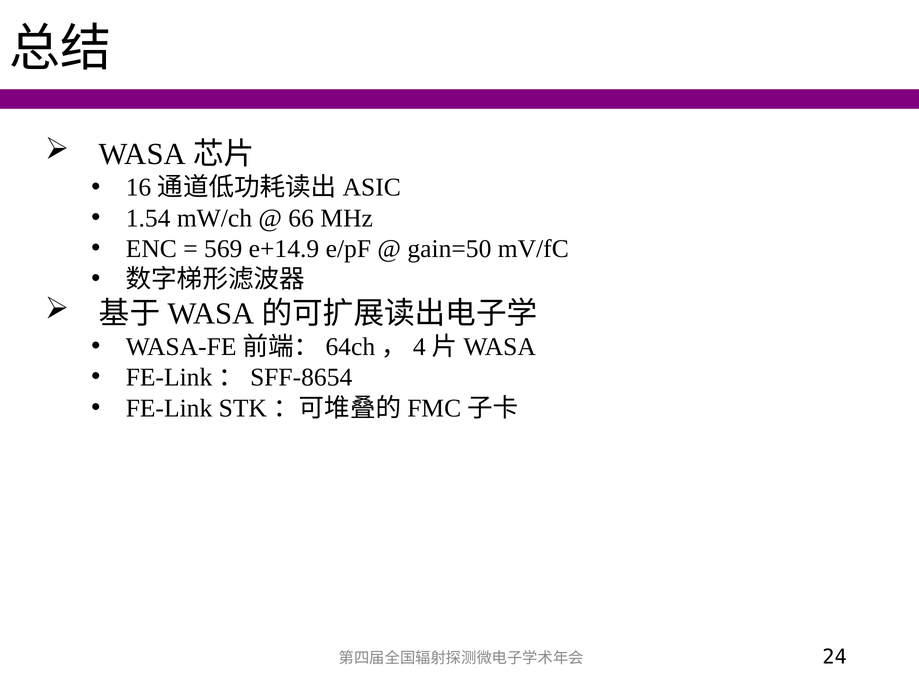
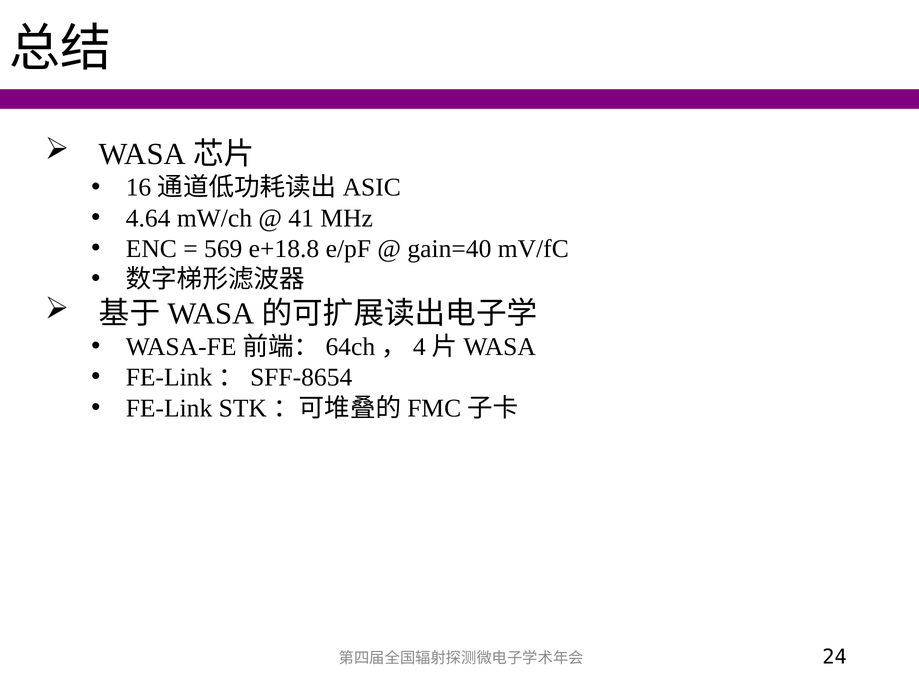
1.54: 1.54 -> 4.64 (148, 218)
66: 66 -> 41 (301, 218)
e+14.9: e+14.9 -> e+18.8 (284, 249)
gain=50: gain=50 -> gain=40 (449, 249)
